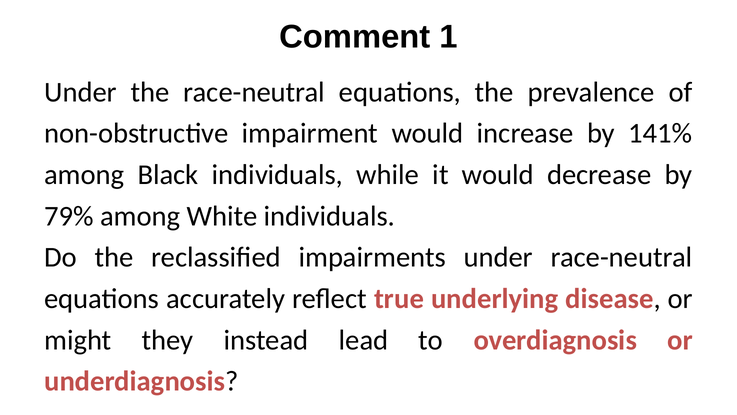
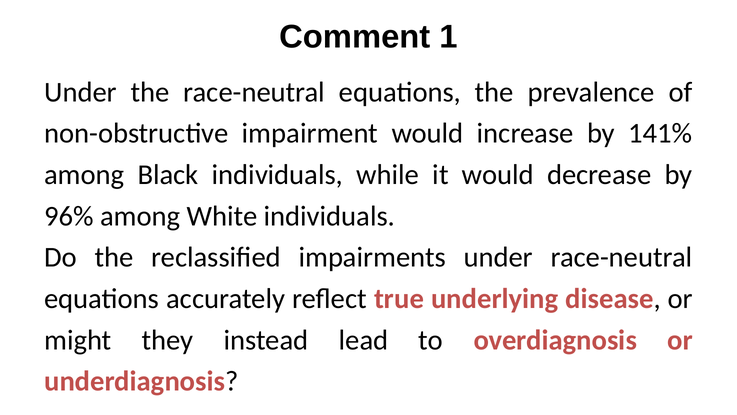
79%: 79% -> 96% (69, 216)
